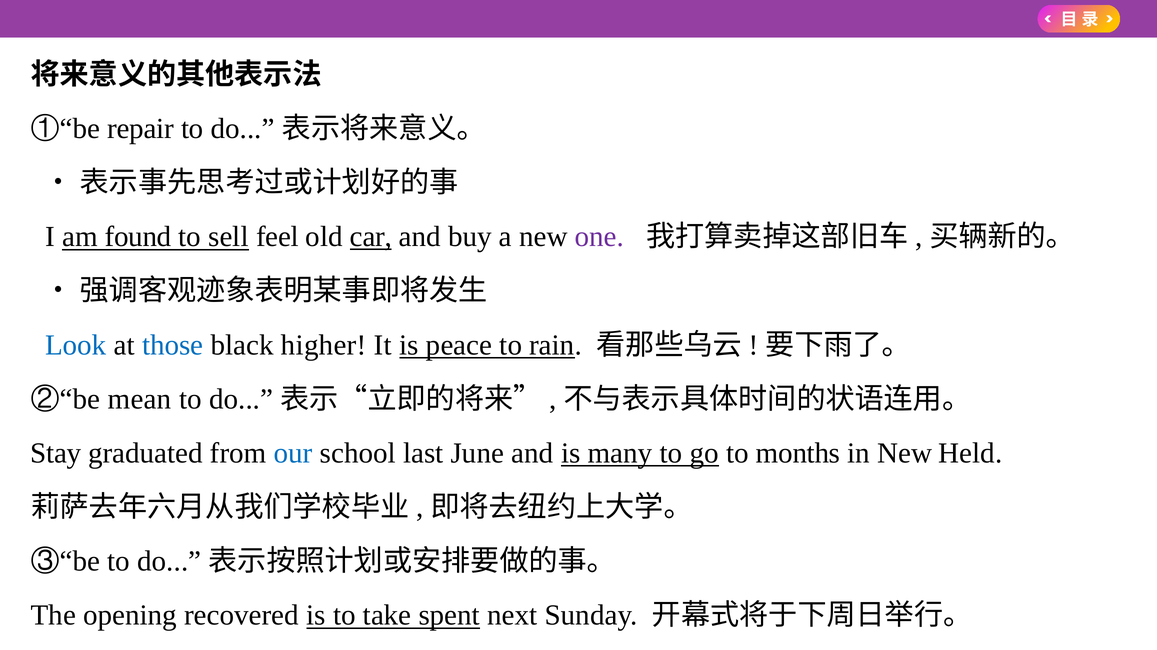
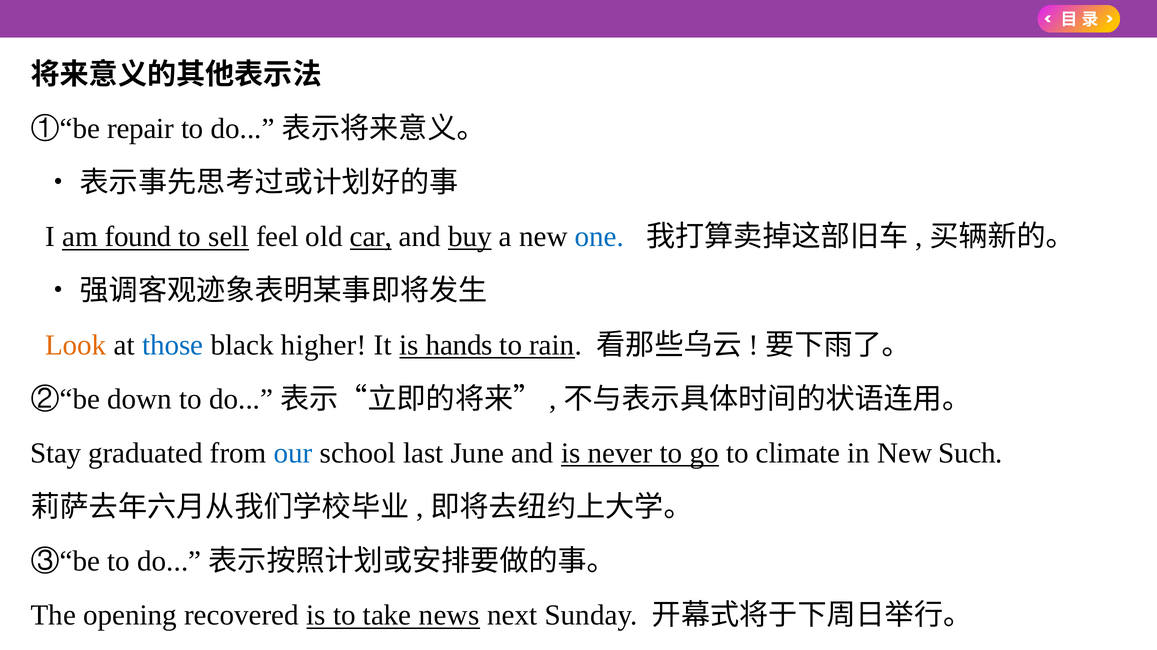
buy underline: none -> present (470, 237)
one colour: purple -> blue (599, 237)
Look colour: blue -> orange (76, 345)
peace: peace -> hands (459, 345)
mean: mean -> down (140, 399)
many: many -> never (620, 453)
months: months -> climate (798, 453)
Held: Held -> Such (971, 453)
spent: spent -> news (449, 616)
